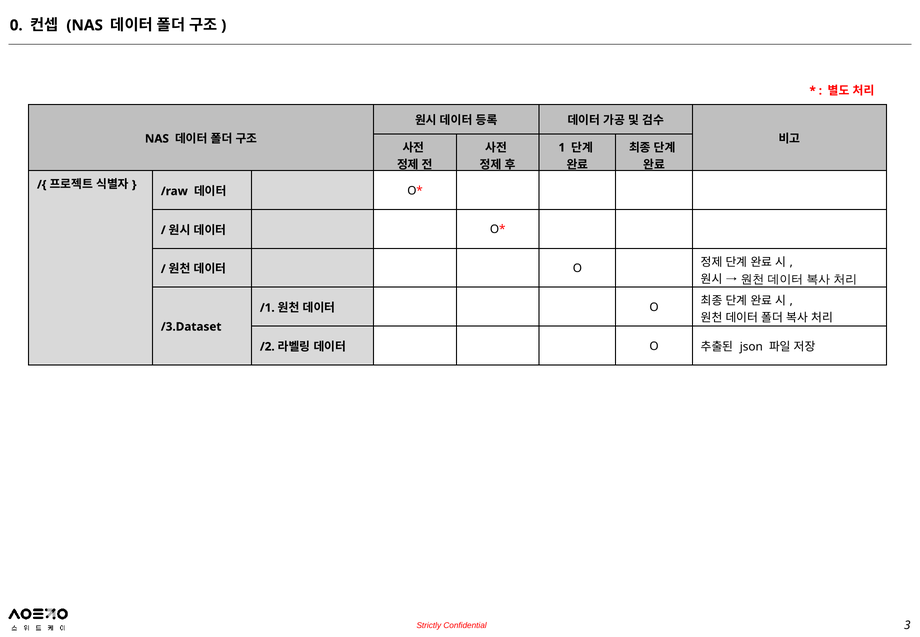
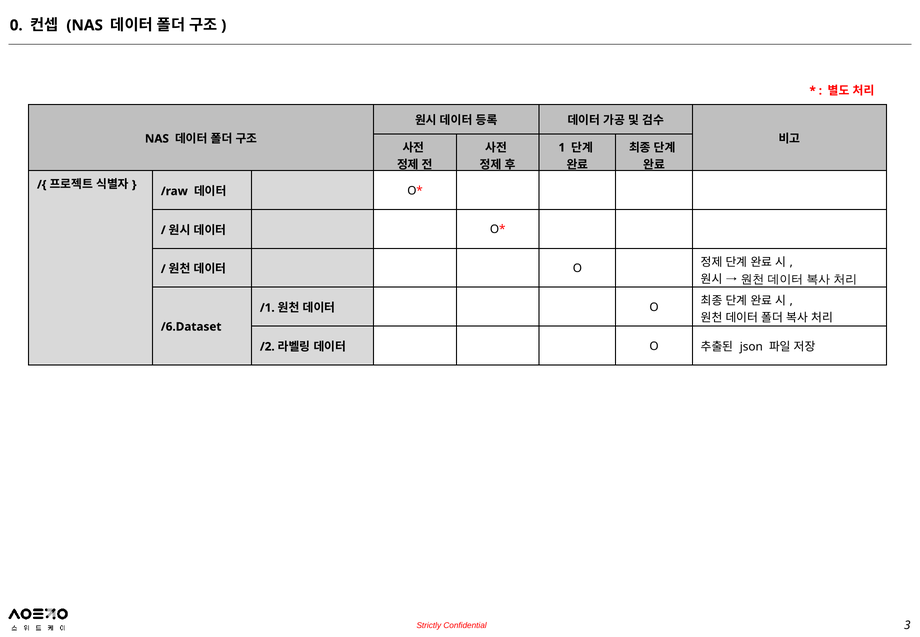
/3.Dataset: /3.Dataset -> /6.Dataset (191, 327)
